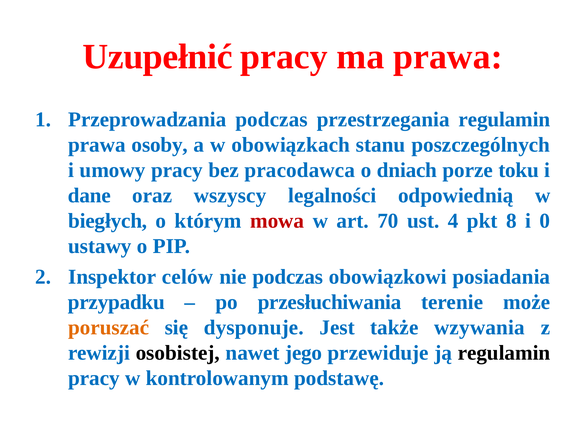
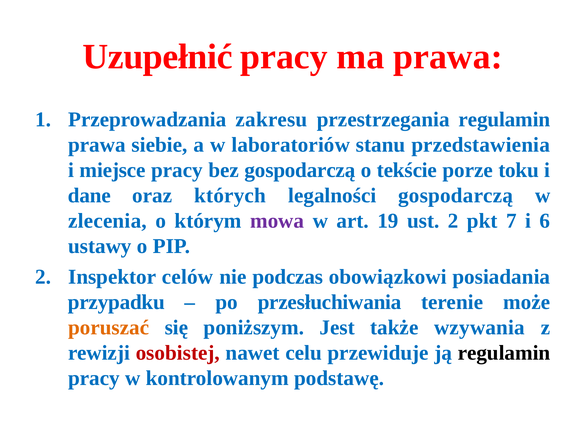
Przeprowadzania podczas: podczas -> zakresu (272, 120)
osoby: osoby -> siebie (160, 145)
obowiązkach: obowiązkach -> laboratoriów (291, 145)
poszczególnych: poszczególnych -> przedstawienia (481, 145)
umowy: umowy -> miejsce (113, 170)
bez pracodawca: pracodawca -> gospodarczą (300, 170)
dniach: dniach -> tekście (407, 170)
wszyscy: wszyscy -> których (230, 196)
legalności odpowiednią: odpowiednią -> gospodarczą (456, 196)
biegłych: biegłych -> zlecenia (107, 221)
mowa colour: red -> purple (277, 221)
70: 70 -> 19 (388, 221)
ust 4: 4 -> 2 (453, 221)
8: 8 -> 7 (511, 221)
0: 0 -> 6 (545, 221)
dysponuje: dysponuje -> poniższym (254, 328)
osobistej colour: black -> red (178, 353)
jego: jego -> celu (304, 353)
